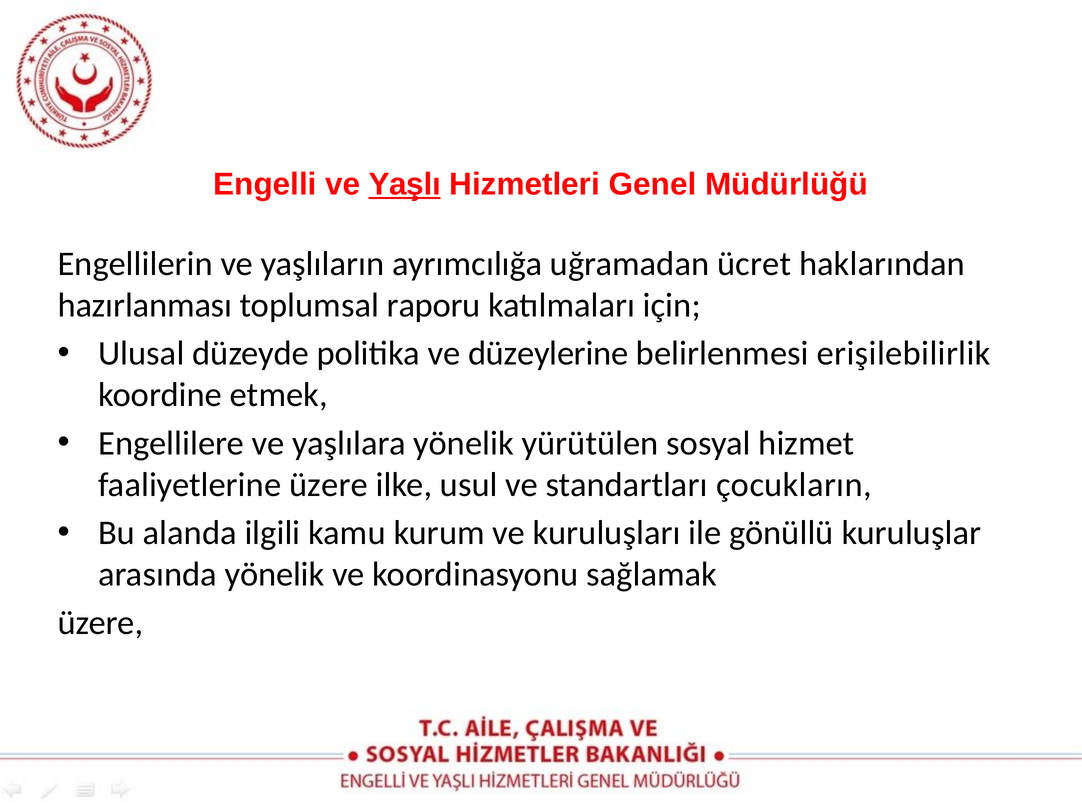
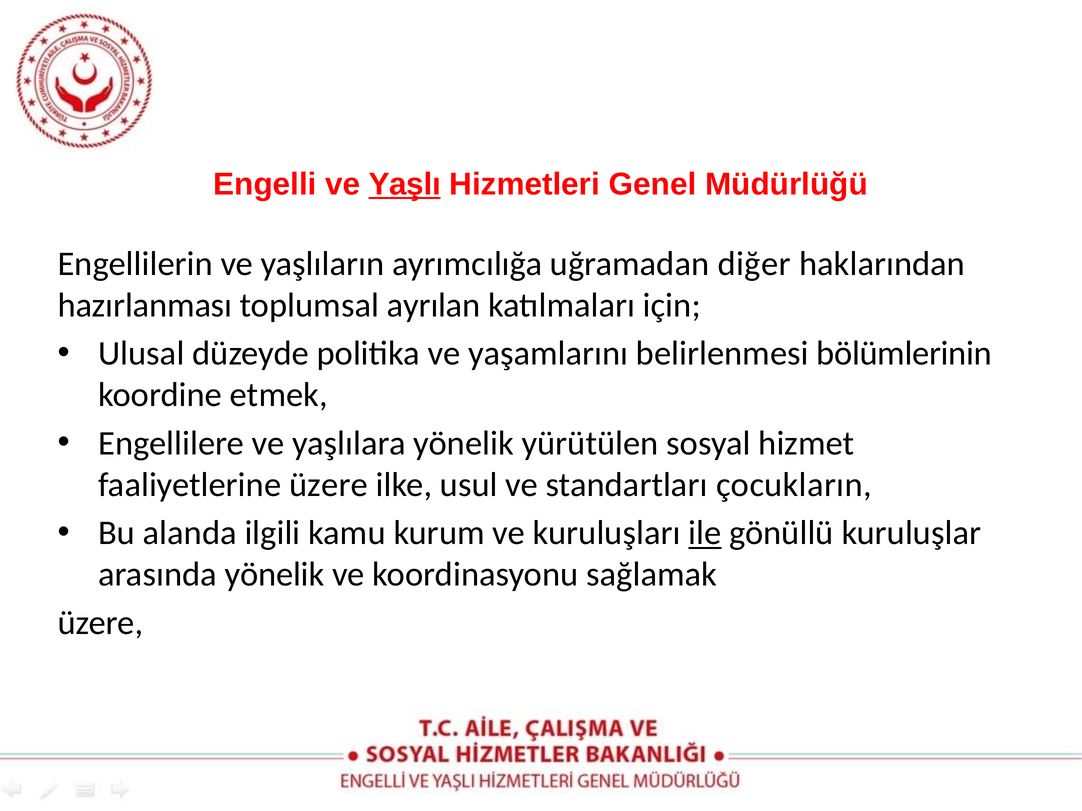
ücret: ücret -> diğer (754, 264)
raporu: raporu -> ayrılan (434, 305)
düzeylerine: düzeylerine -> yaşamlarını (548, 354)
erişilebilirlik: erişilebilirlik -> bölümlerinin (904, 354)
ile underline: none -> present (705, 533)
